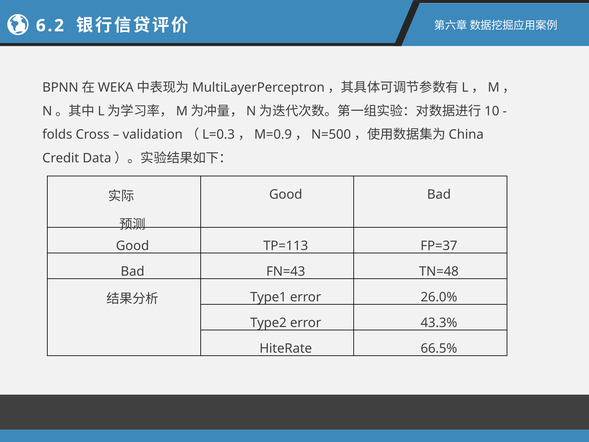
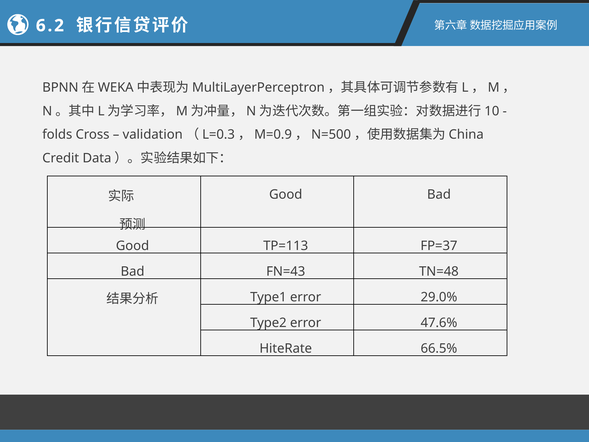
26.0%: 26.0% -> 29.0% (439, 297)
43.3%: 43.3% -> 47.6% (439, 323)
